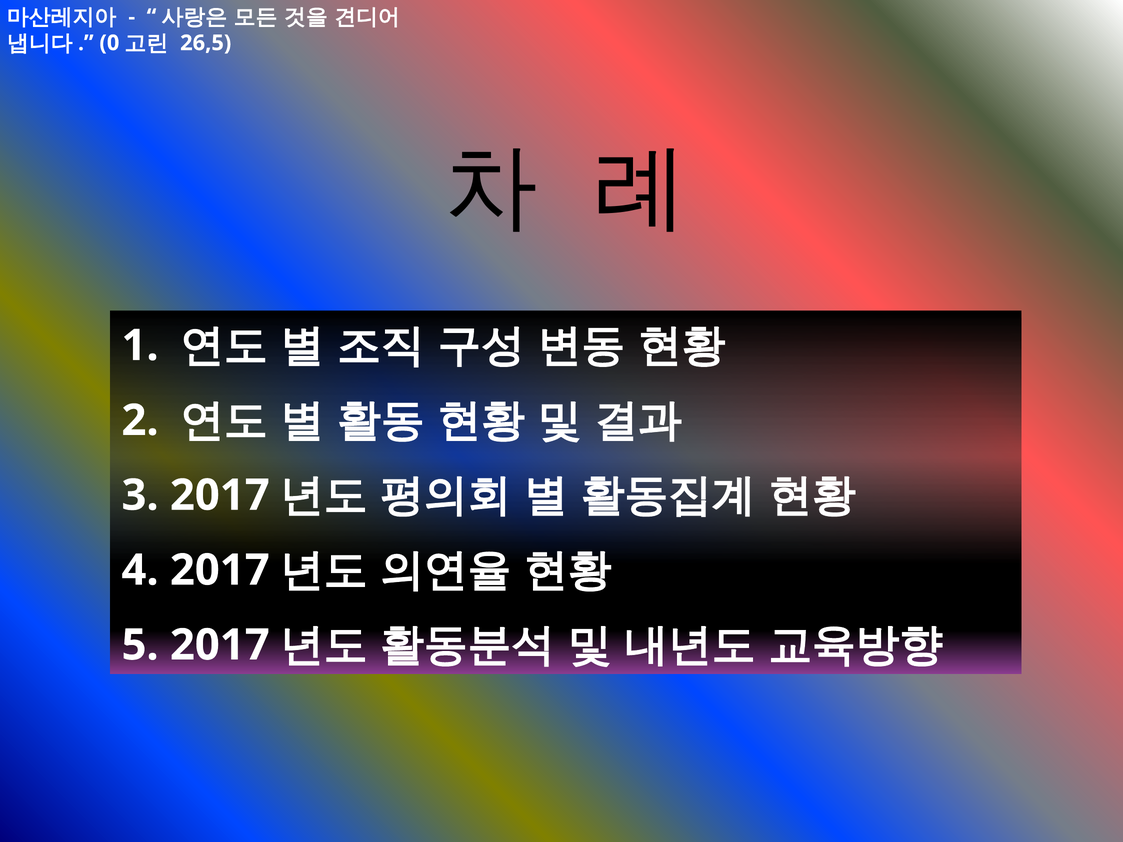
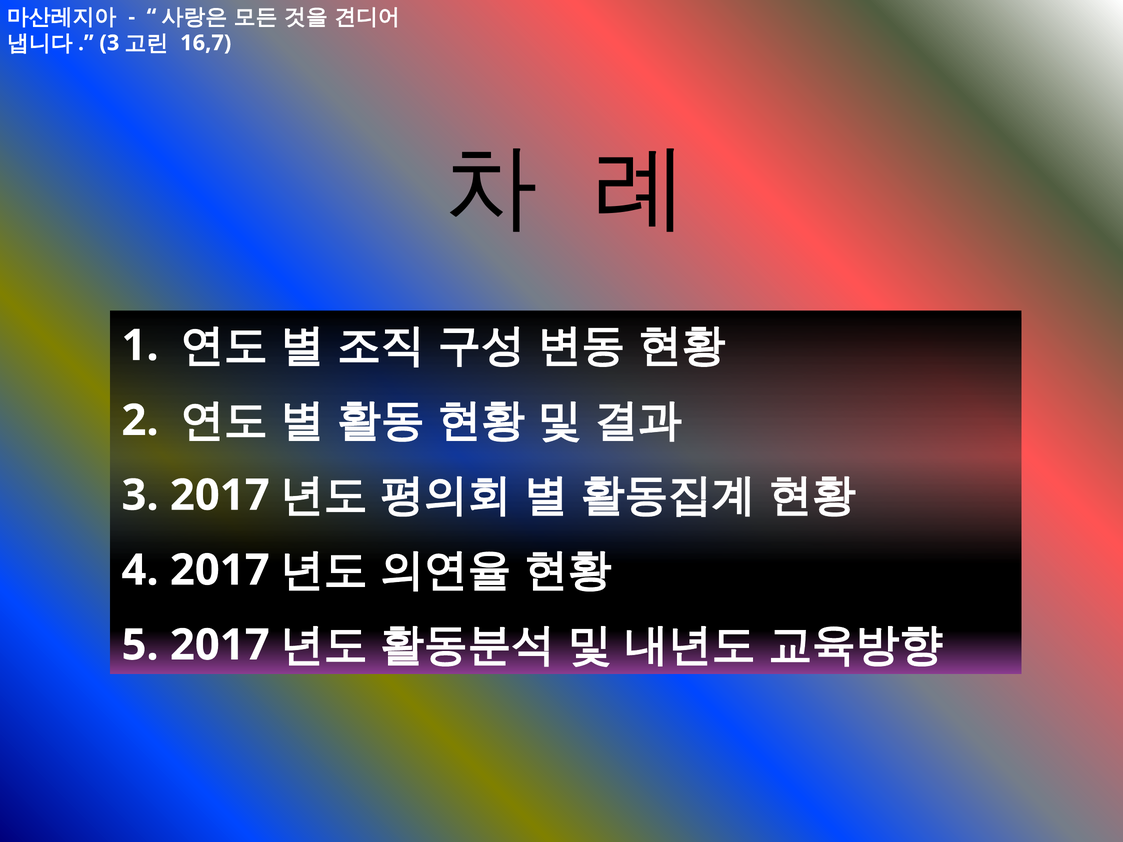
0: 0 -> 3 (109, 43)
26,5: 26,5 -> 16,7 (206, 43)
